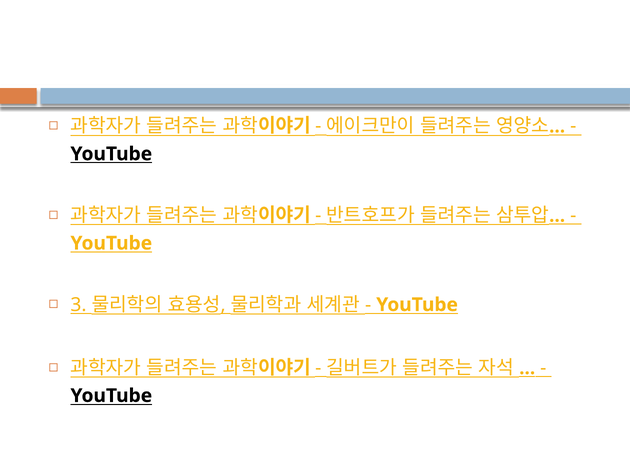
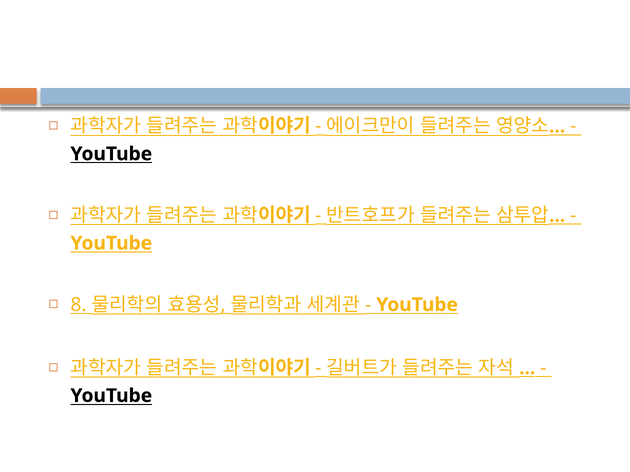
3: 3 -> 8 (79, 305)
